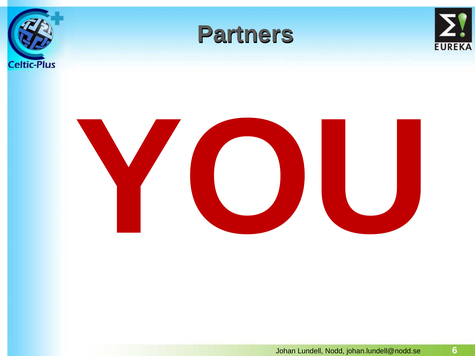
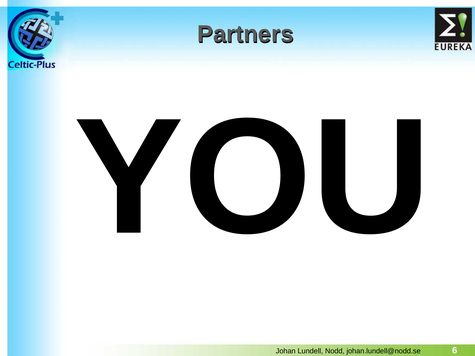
YOU colour: red -> black (252, 178)
